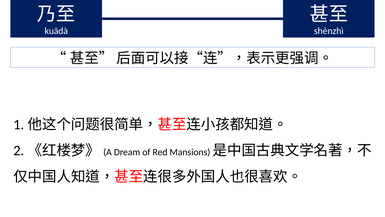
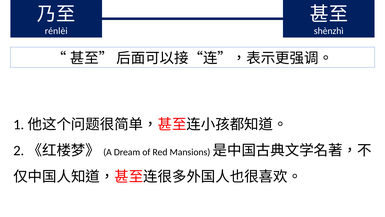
kuādà: kuādà -> rénlèi (56, 31)
